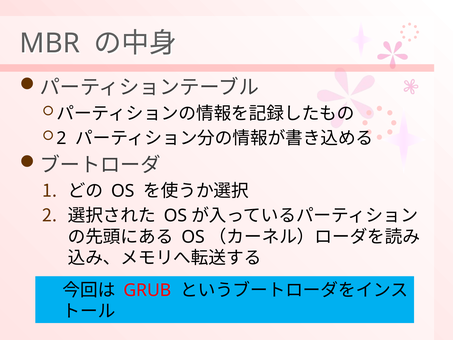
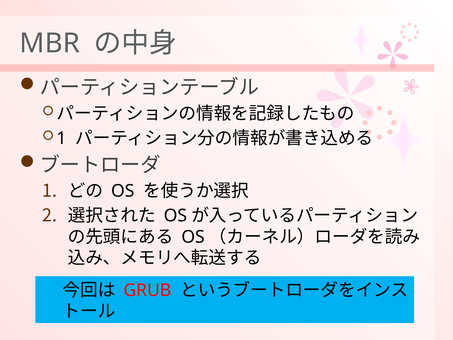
2: 2 -> 1 (61, 138)
